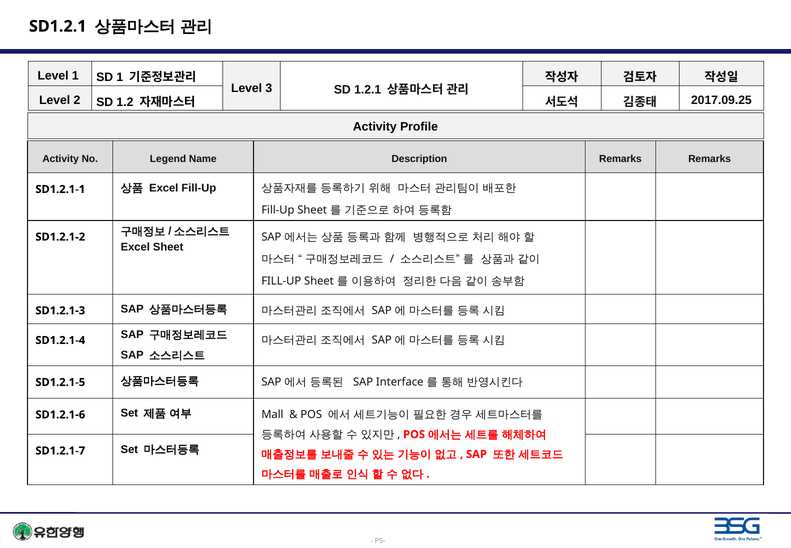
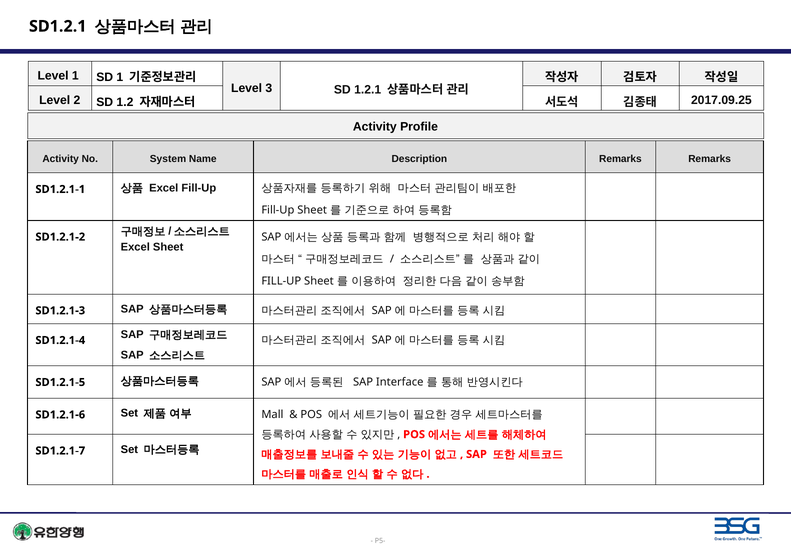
Legend: Legend -> System (168, 159)
